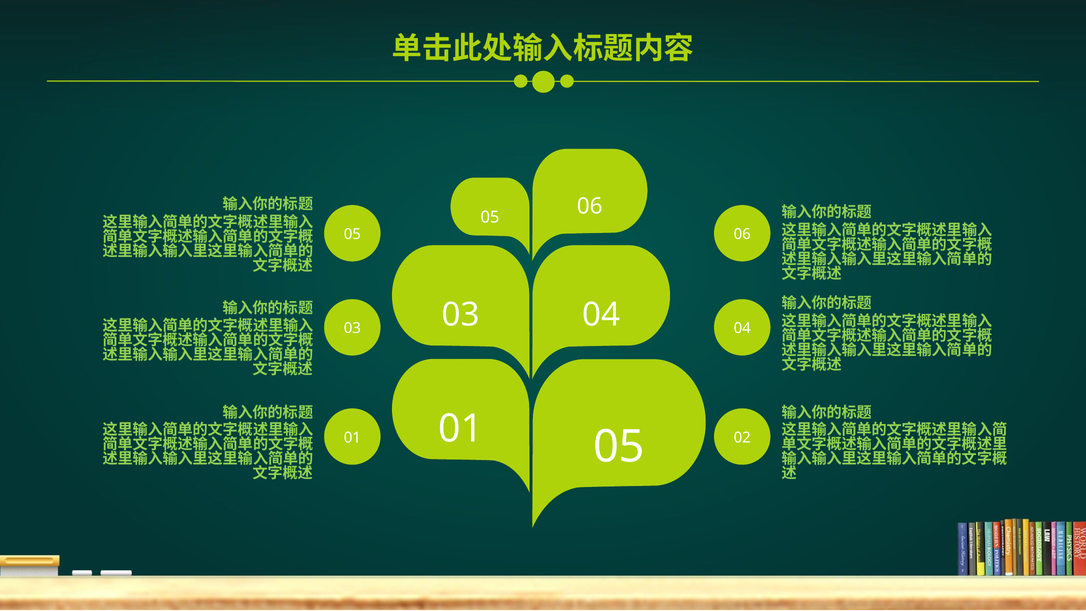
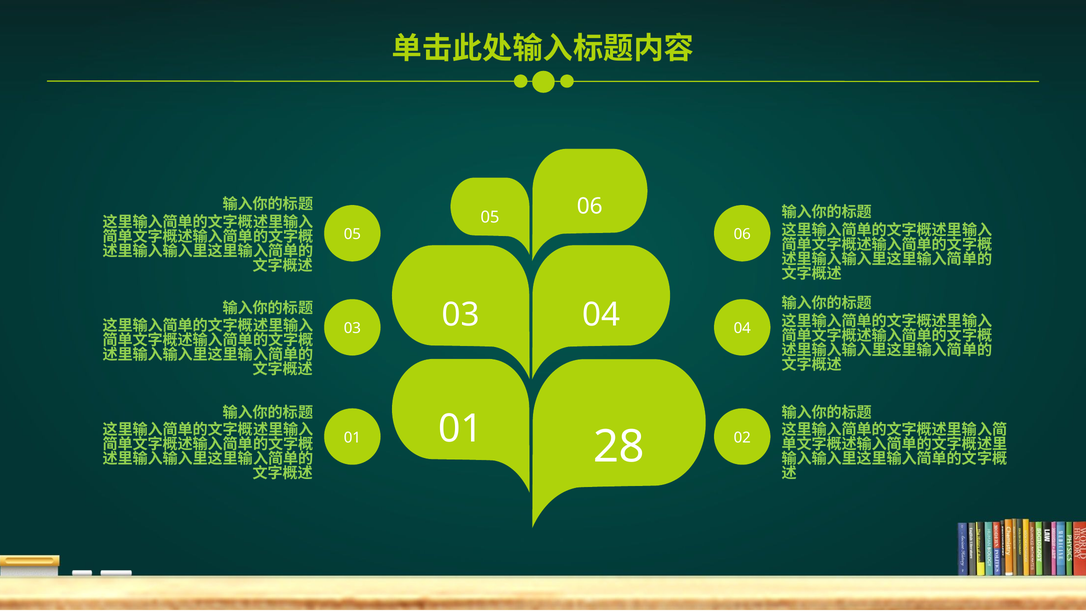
01 05: 05 -> 28 (619, 447)
